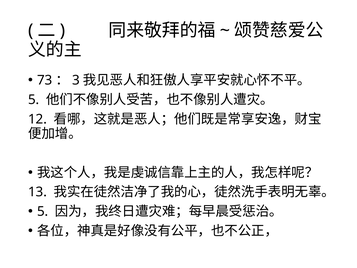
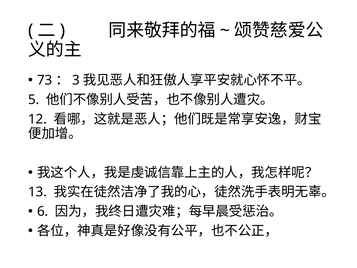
5: 5 -> 6 (43, 211)
